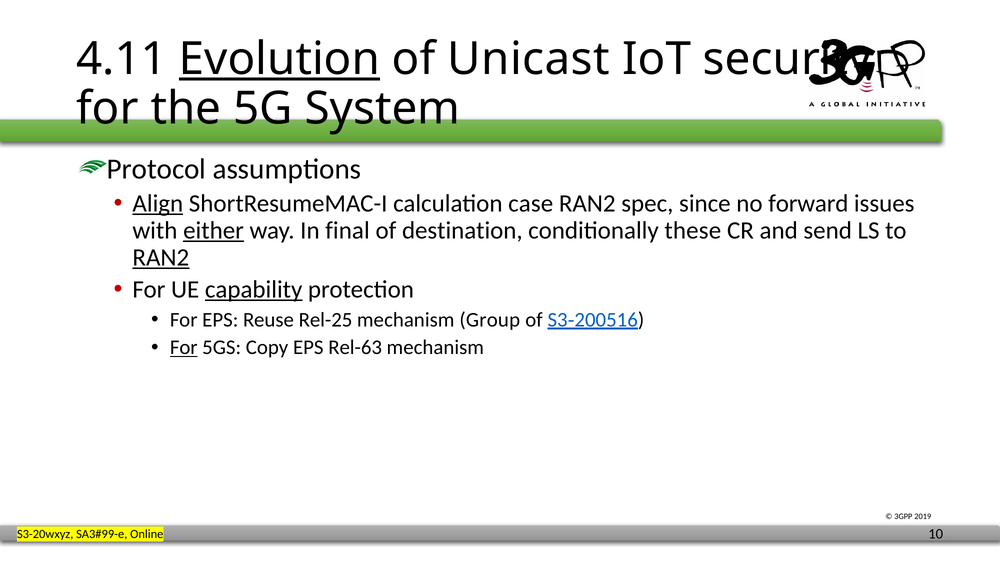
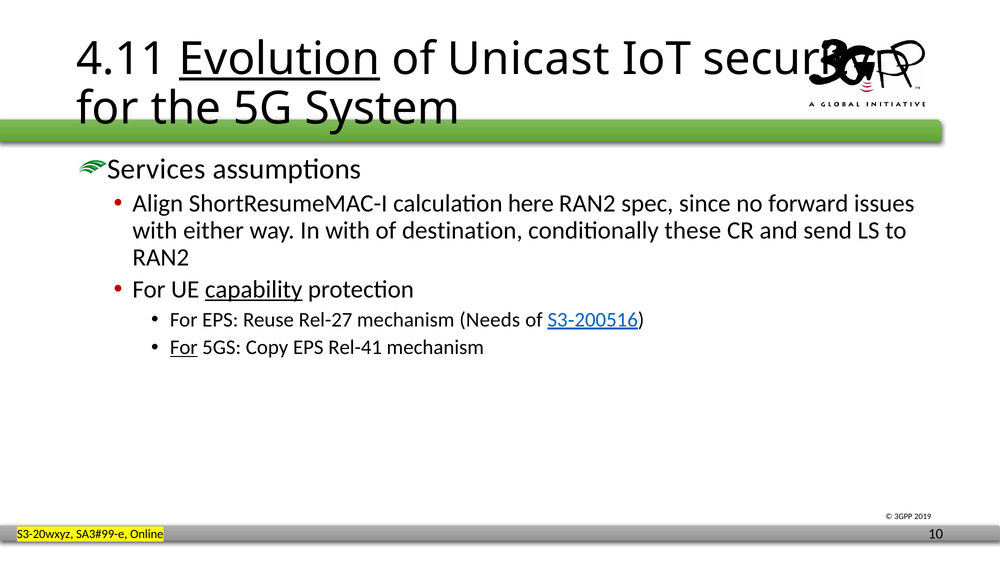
Protocol: Protocol -> Services (156, 169)
Align underline: present -> none (158, 204)
case: case -> here (531, 204)
either underline: present -> none (214, 231)
In final: final -> with (348, 231)
RAN2 underline: present -> none (161, 258)
Rel-25: Rel-25 -> Rel-27 (326, 320)
Group: Group -> Needs (490, 320)
Rel-63: Rel-63 -> Rel-41 (355, 348)
